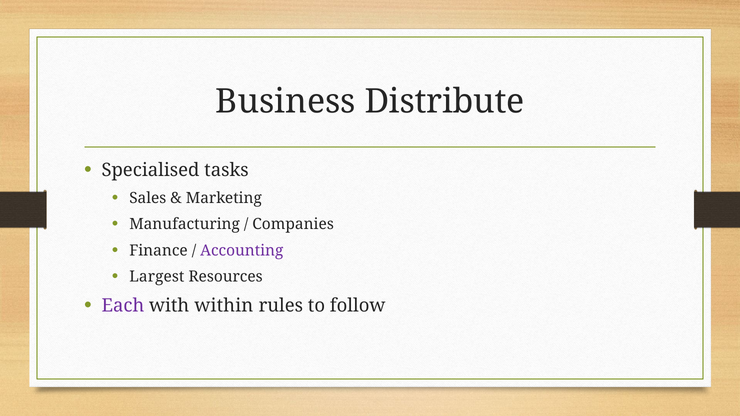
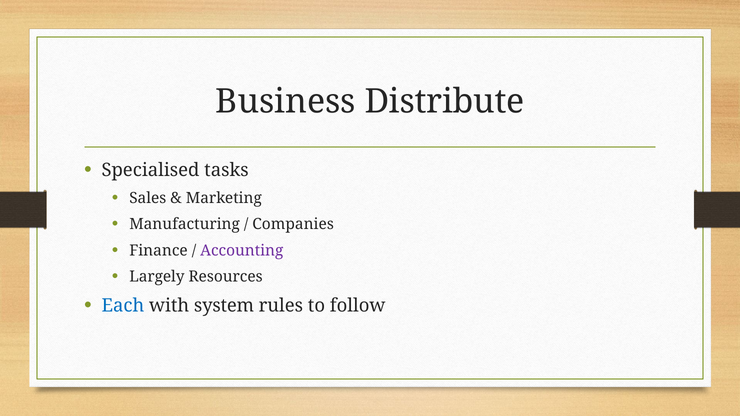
Largest: Largest -> Largely (157, 277)
Each colour: purple -> blue (123, 306)
within: within -> system (224, 306)
